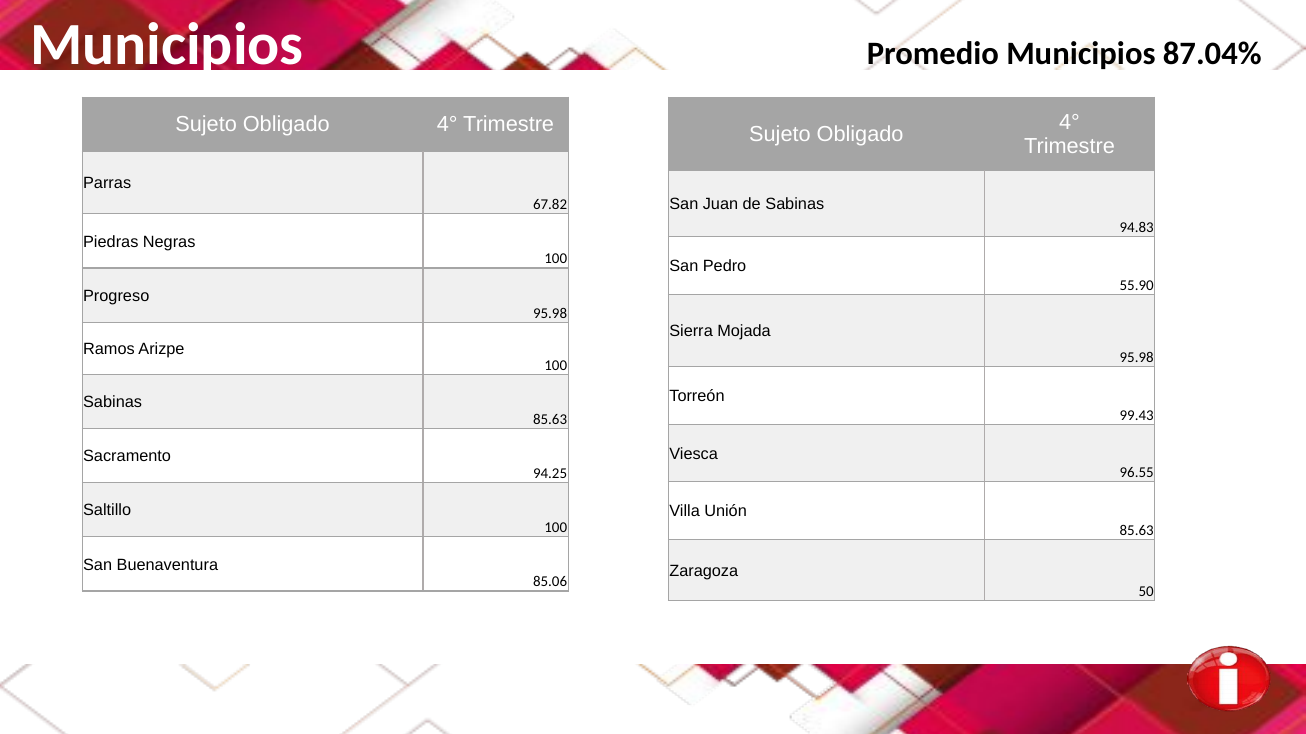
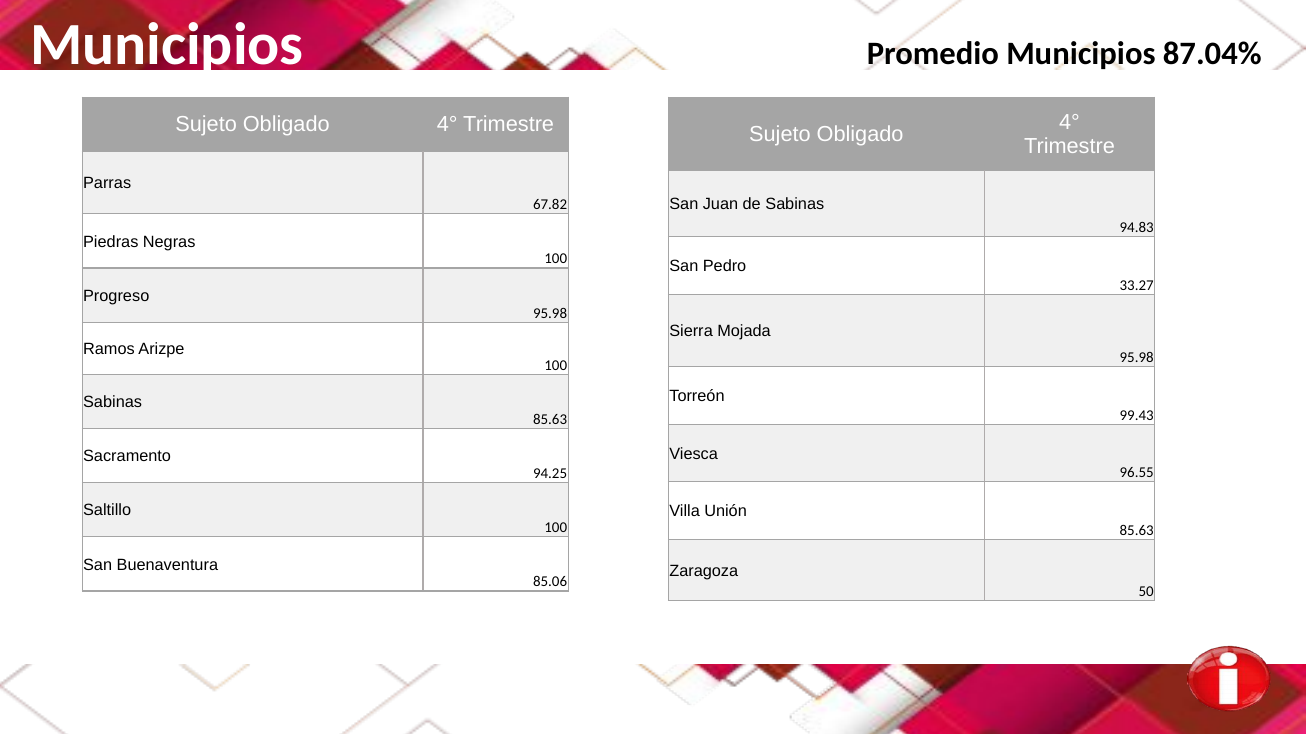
55.90: 55.90 -> 33.27 (1137, 286)
